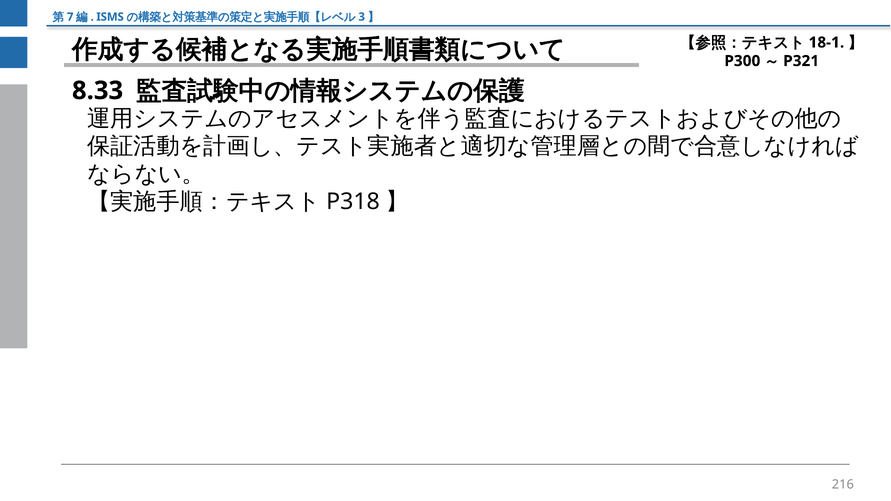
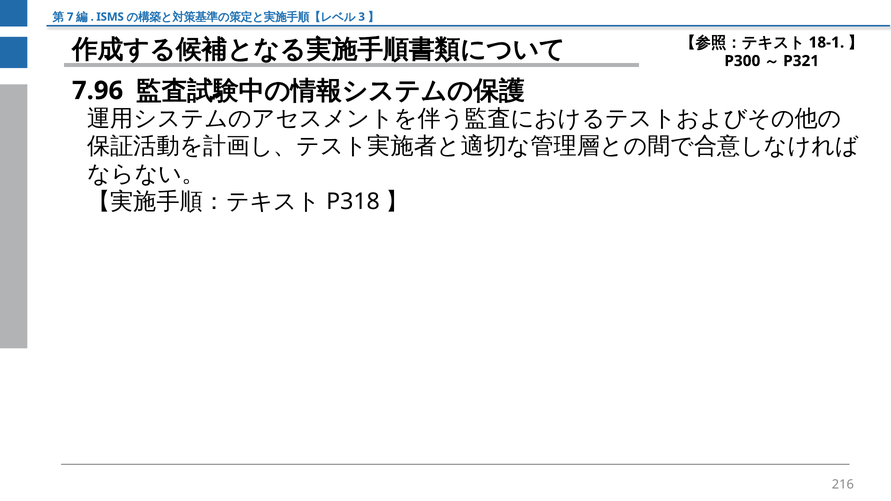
8.33: 8.33 -> 7.96 (98, 91)
